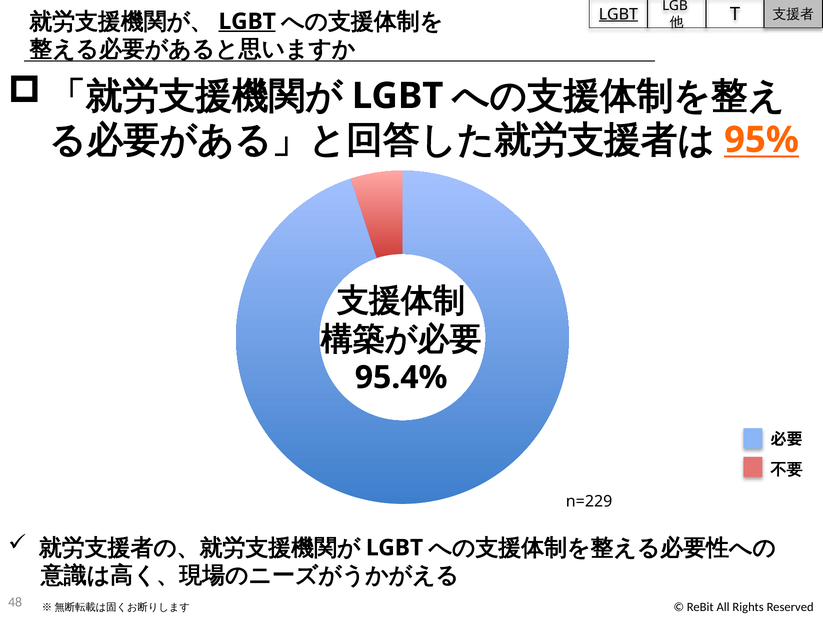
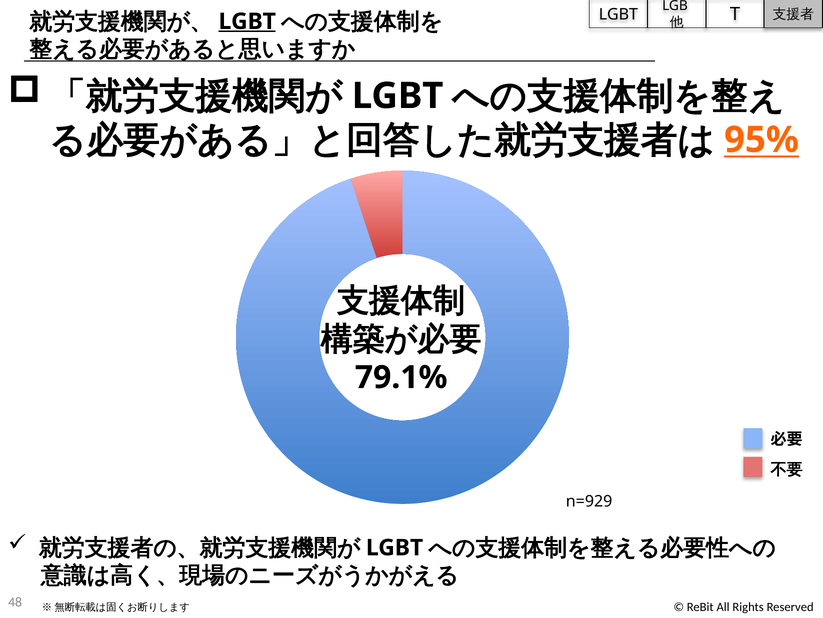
LGBT underline: present -> none (618, 14)
95.4%: 95.4% -> 79.1% (401, 377)
n=229: n=229 -> n=929 (589, 501)
